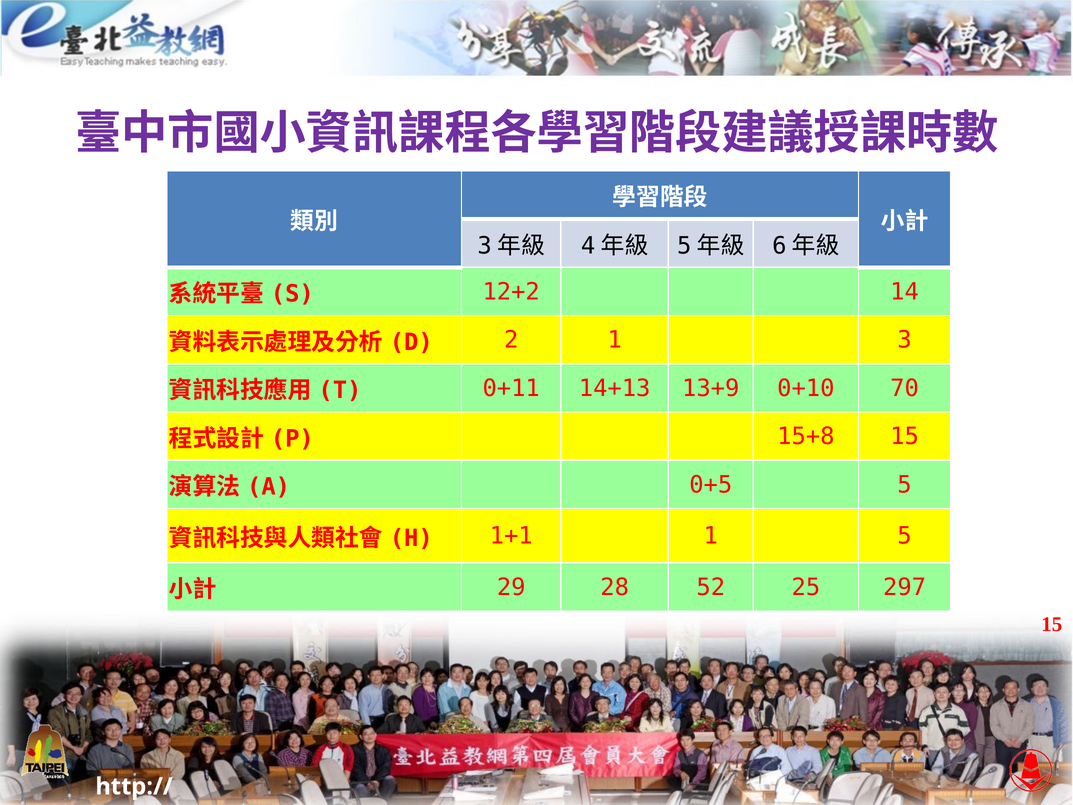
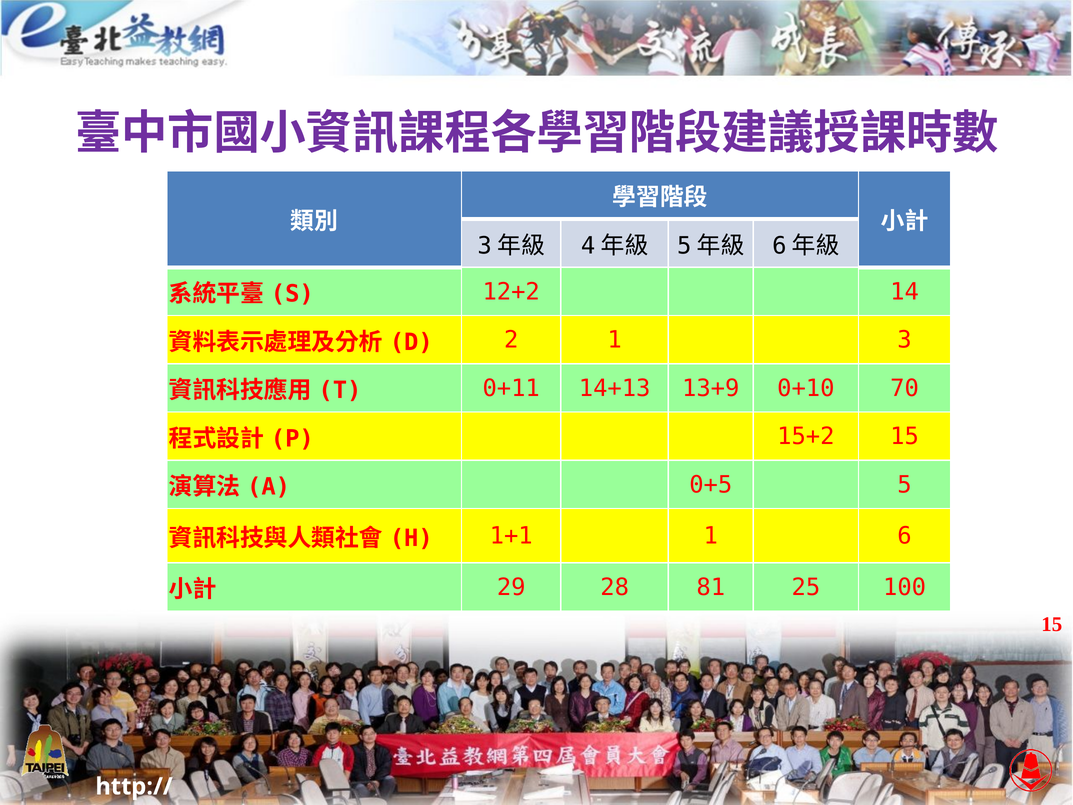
15+8: 15+8 -> 15+2 (806, 436)
1 5: 5 -> 6 (905, 536)
52: 52 -> 81 (711, 587)
297: 297 -> 100 (905, 587)
